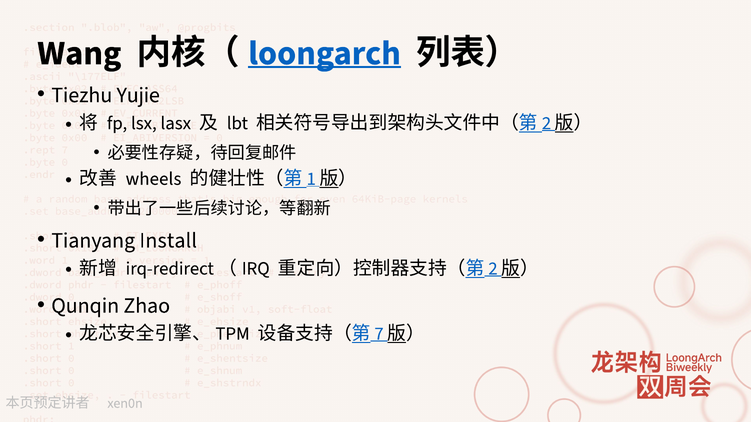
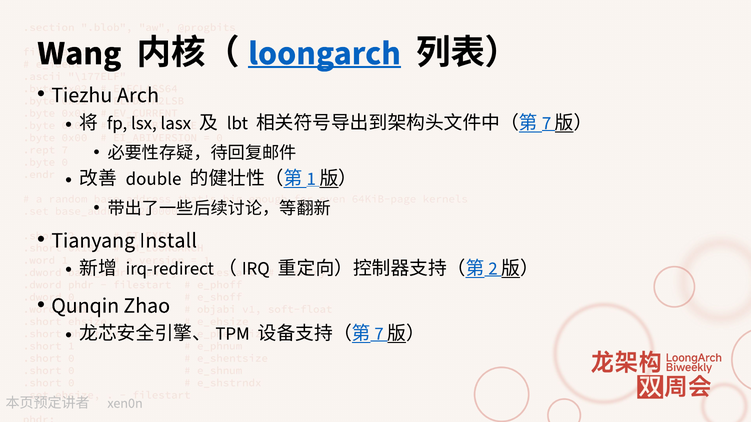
Yujie: Yujie -> Arch (138, 95)
2: 2 -> 7 (547, 123)
wheels: wheels -> double (154, 179)
